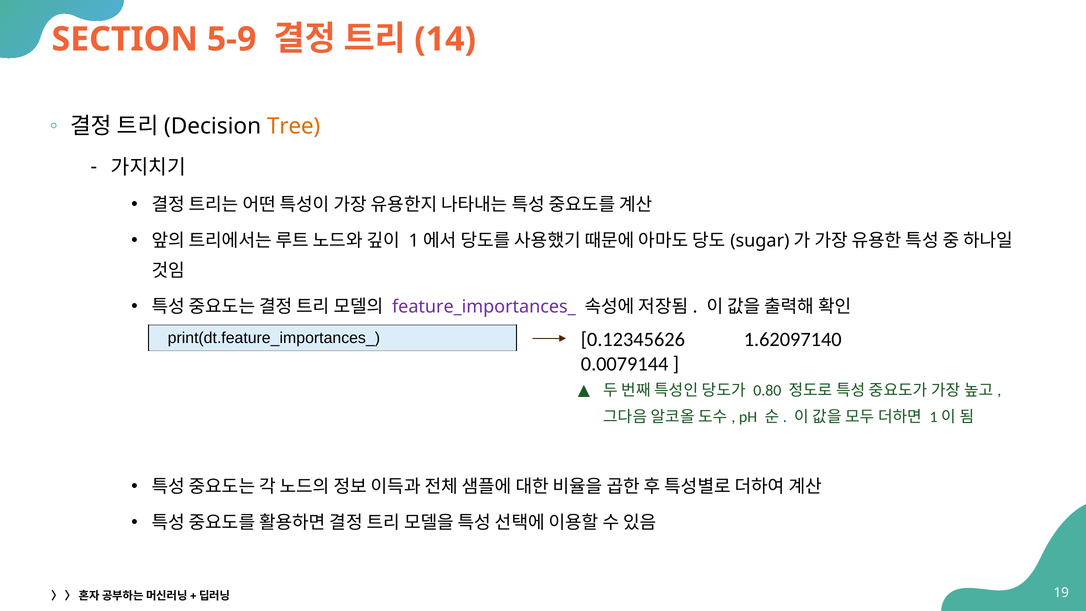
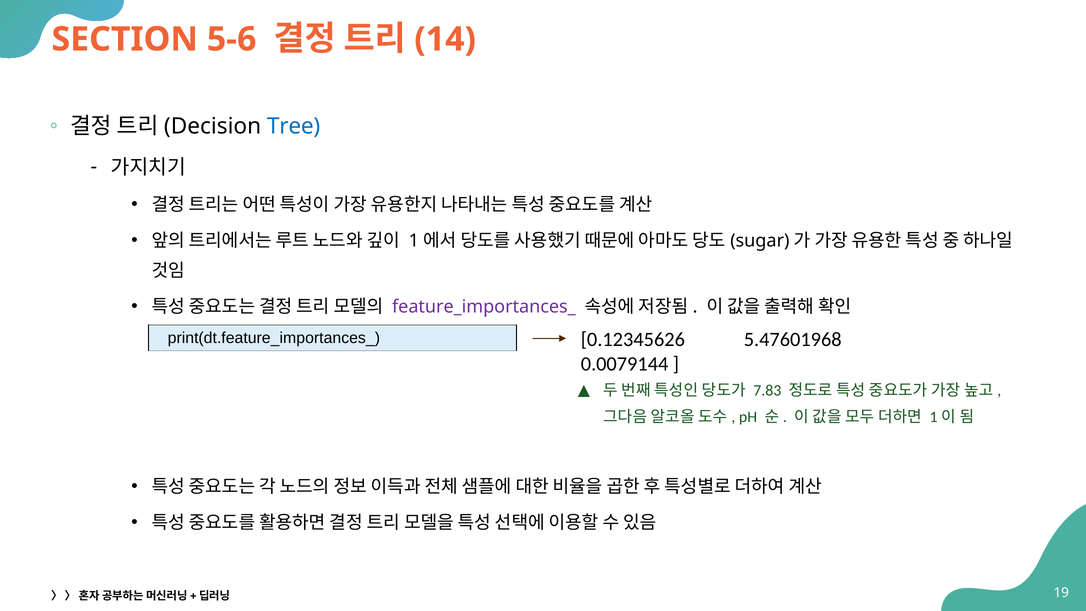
5-9: 5-9 -> 5-6 (232, 39)
Tree colour: orange -> blue (294, 126)
1.62097140: 1.62097140 -> 5.47601968 (793, 340)
0.80: 0.80 -> 7.83 (767, 390)
